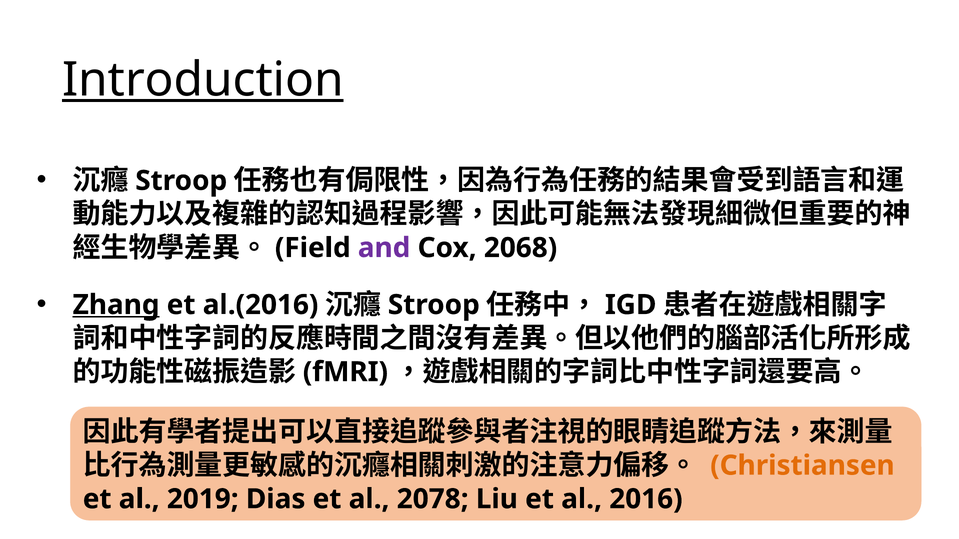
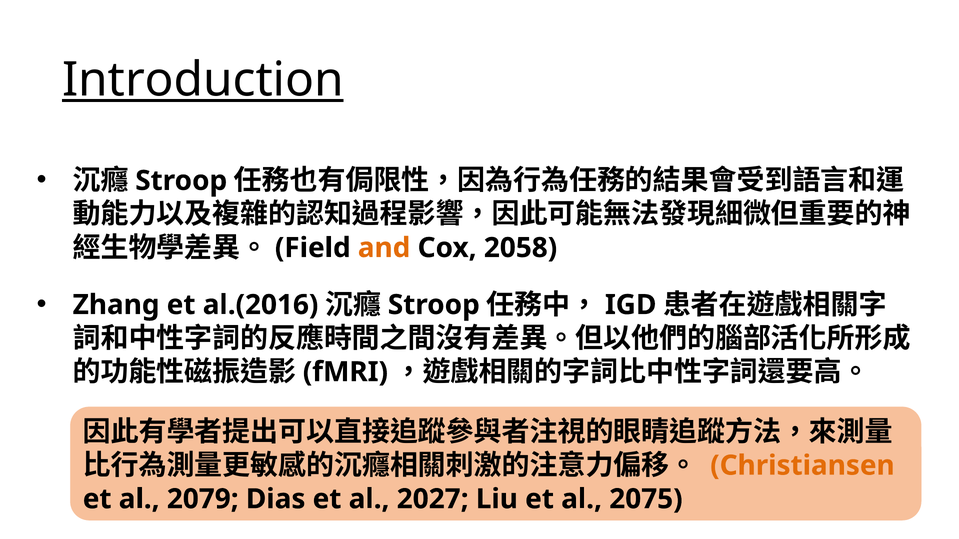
and colour: purple -> orange (384, 248)
2068: 2068 -> 2058 (521, 248)
Zhang underline: present -> none (116, 305)
2019: 2019 -> 2079 (203, 499)
2078: 2078 -> 2027 (433, 499)
2016: 2016 -> 2075 (646, 499)
